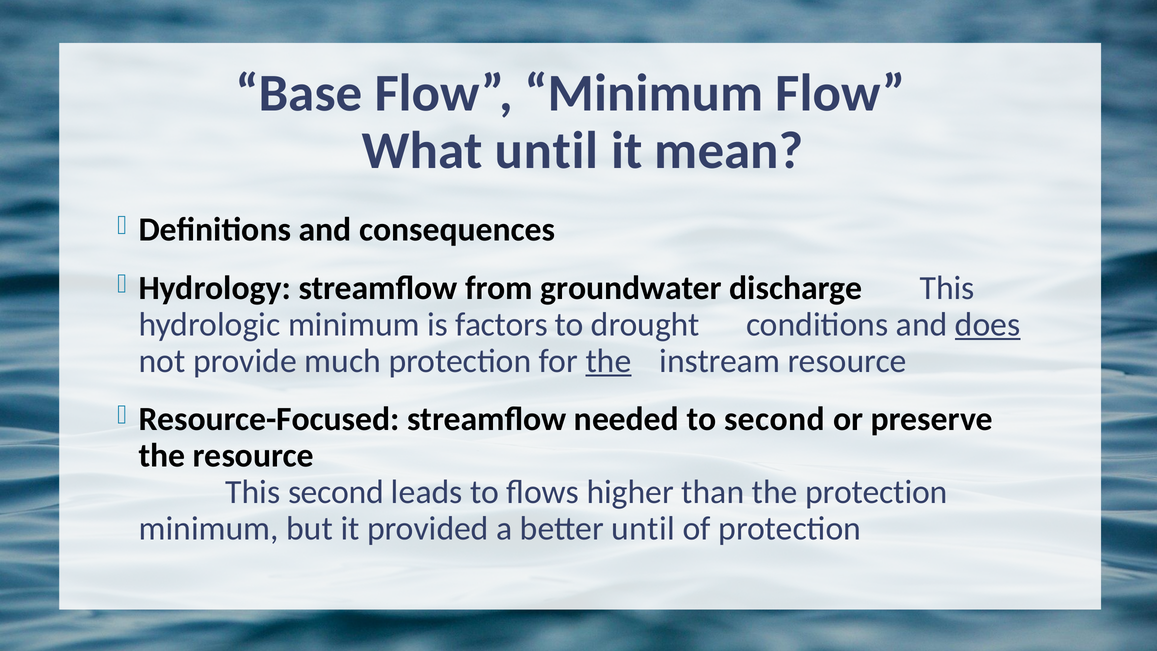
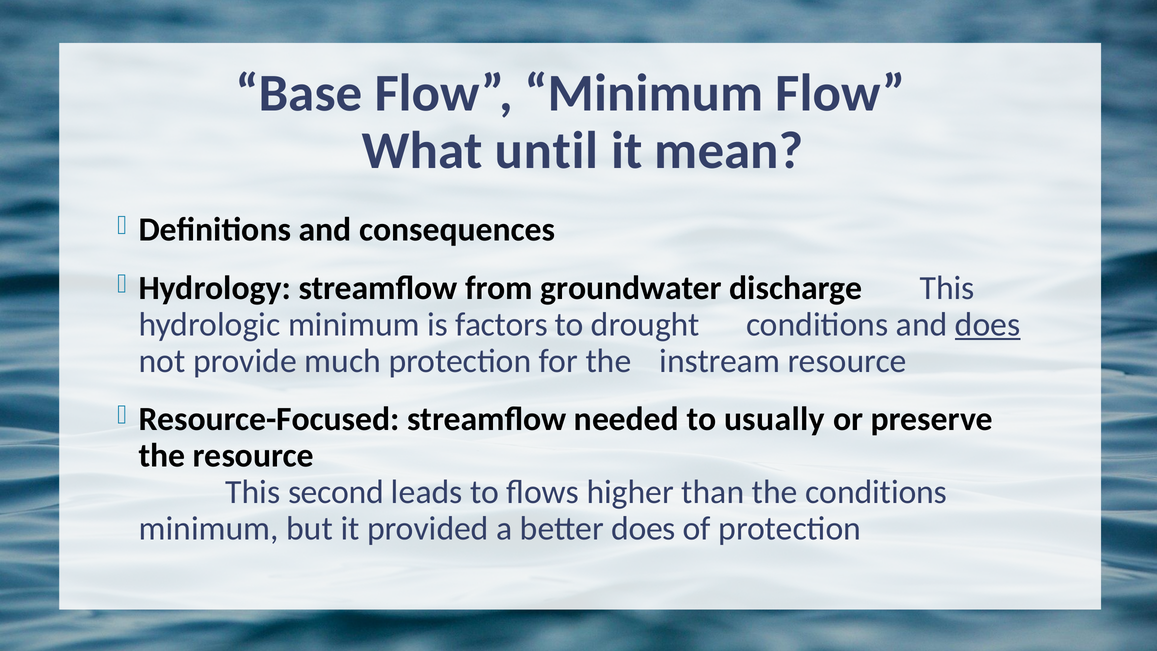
the underline: present -> none (608, 361)
to second: second -> usually (774, 419)
the protection: protection -> conditions (876, 492)
better until: until -> does (643, 528)
